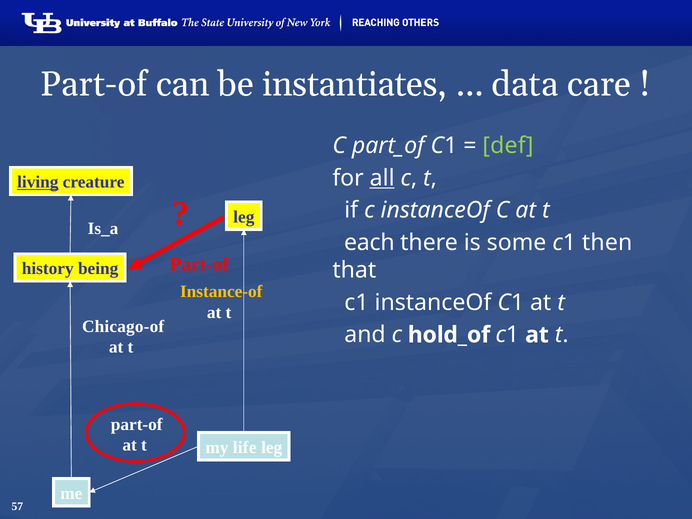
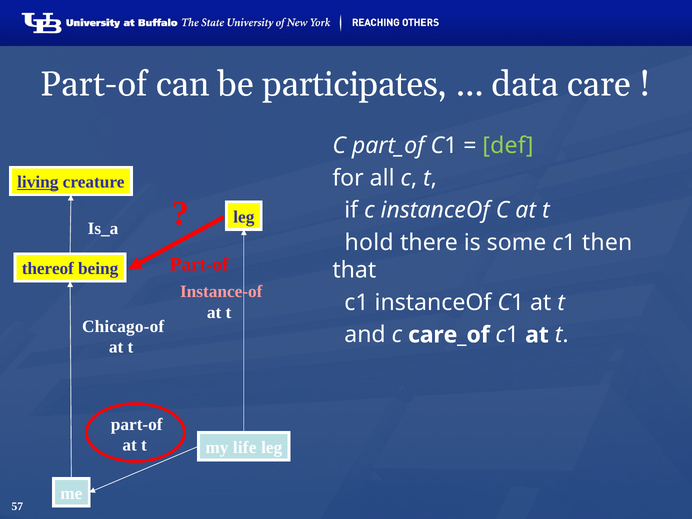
instantiates: instantiates -> participates (355, 84)
all underline: present -> none (382, 178)
each: each -> hold (369, 243)
history: history -> thereof (48, 269)
Instance-of colour: yellow -> pink (221, 292)
hold_of: hold_of -> care_of (449, 335)
